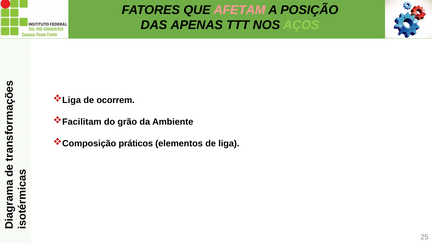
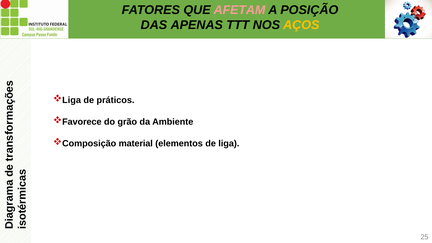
AÇOS colour: light green -> yellow (301, 25)
ocorrem: ocorrem -> práticos (116, 100)
Facilitam: Facilitam -> Favorece (82, 122)
práticos: práticos -> material (136, 143)
